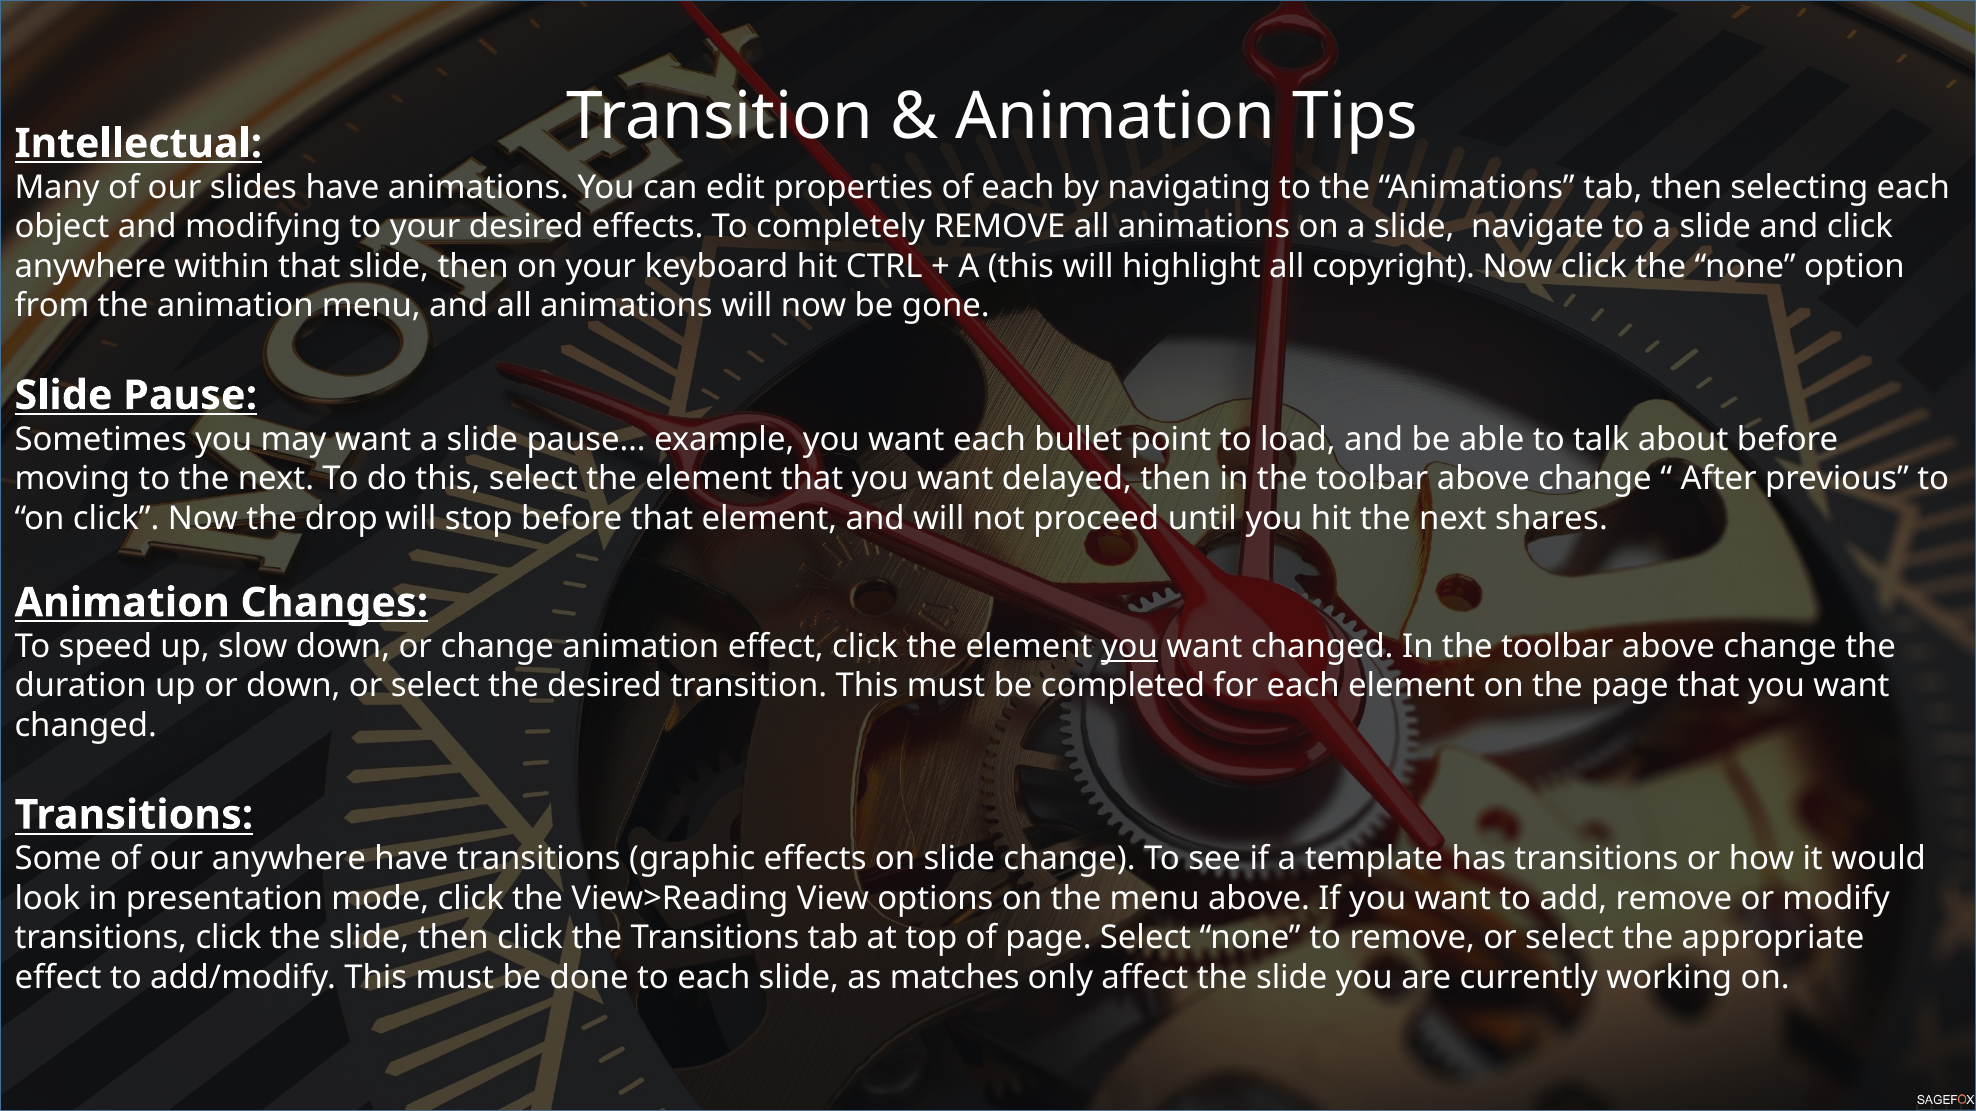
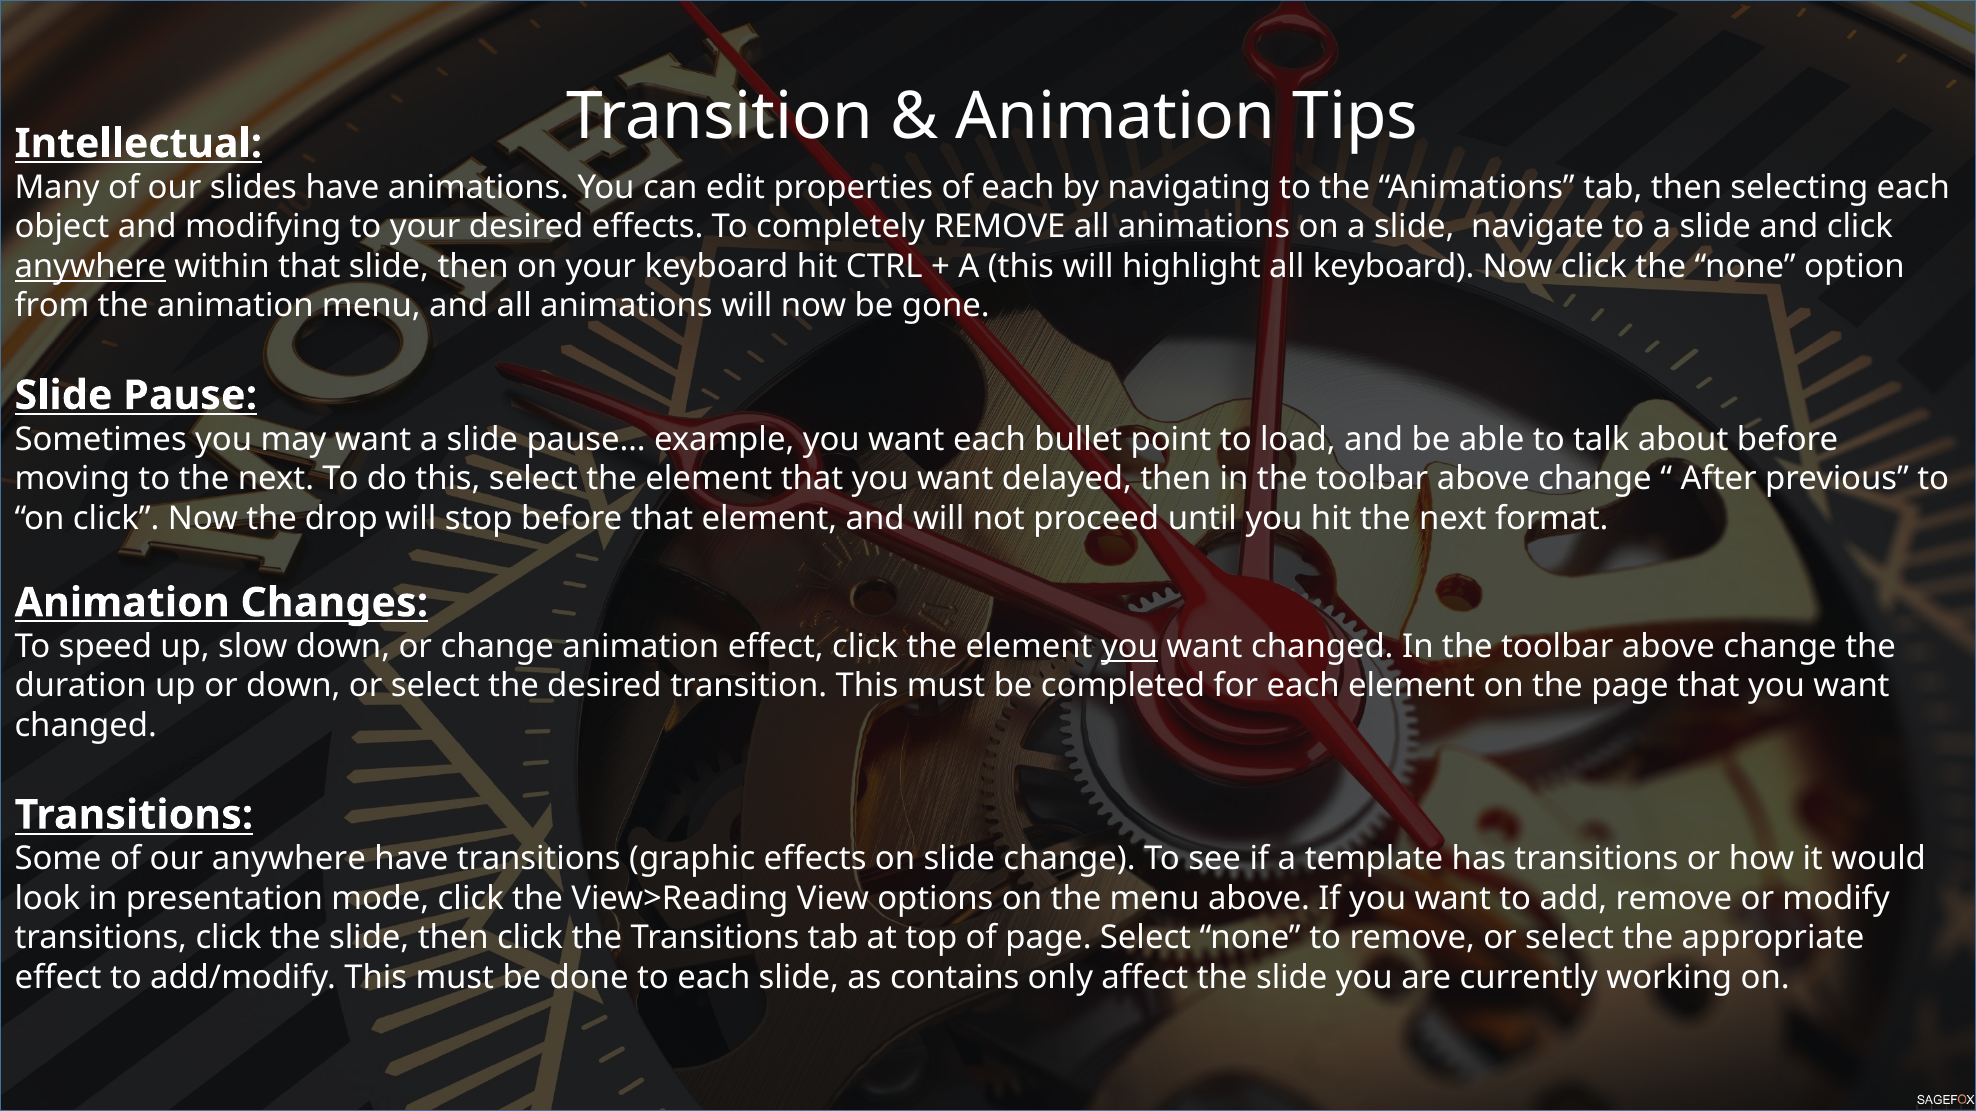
anywhere underline: none -> present (90, 267)
all copyright: copyright -> keyboard (1394, 267)
shares: shares -> format (1552, 518)
matches: matches -> contains (955, 978)
